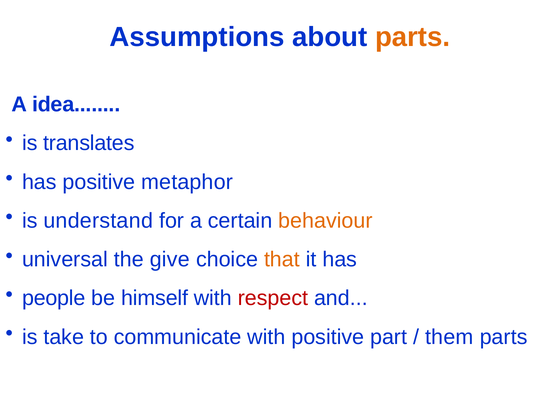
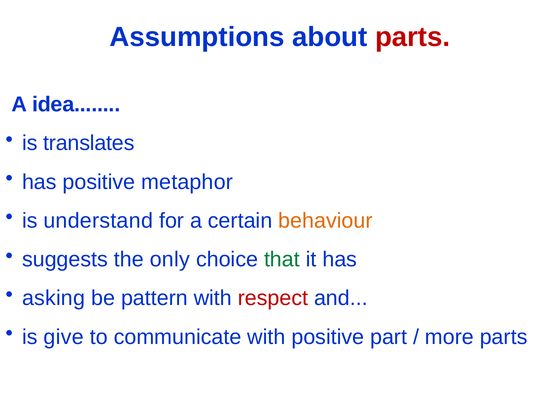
parts colour: orange -> red (413, 37)
universal: universal -> suggests (65, 259)
give: give -> only (170, 259)
that colour: orange -> green (282, 259)
people: people -> asking (54, 298)
himself: himself -> pattern (154, 298)
take: take -> give (64, 337)
them: them -> more (449, 337)
